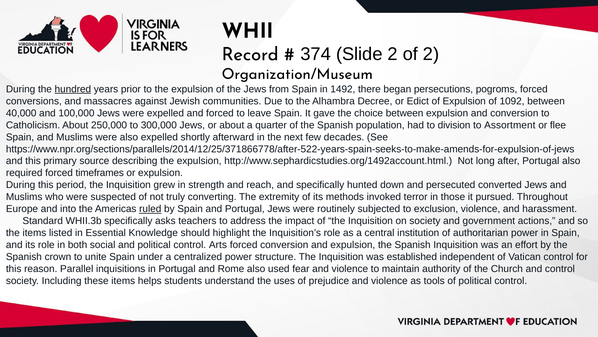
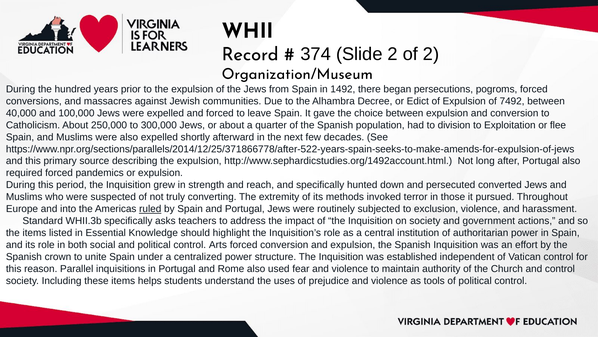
hundred underline: present -> none (73, 89)
1092: 1092 -> 7492 (512, 101)
Assortment: Assortment -> Exploitation (510, 125)
timeframes: timeframes -> pandemics (100, 173)
